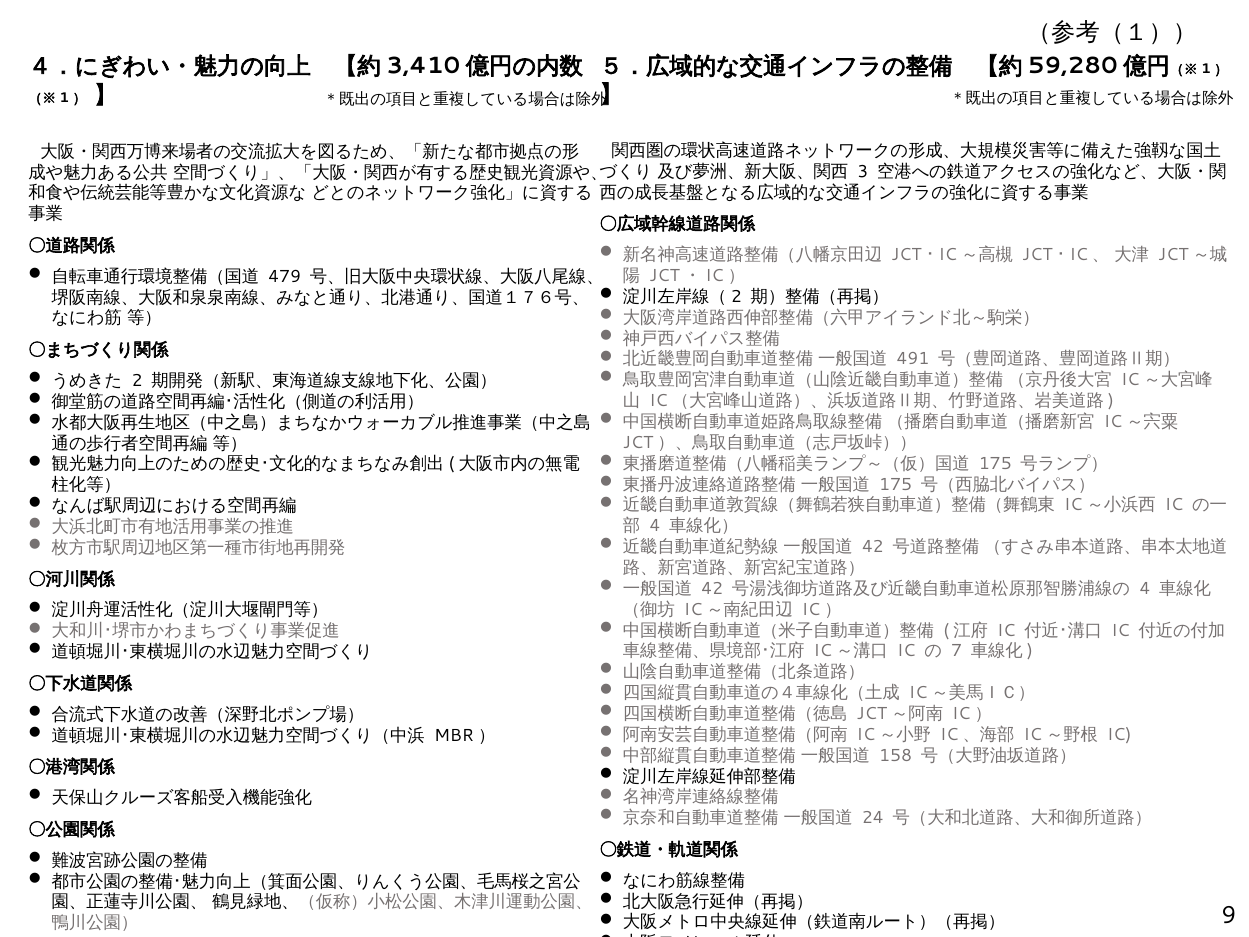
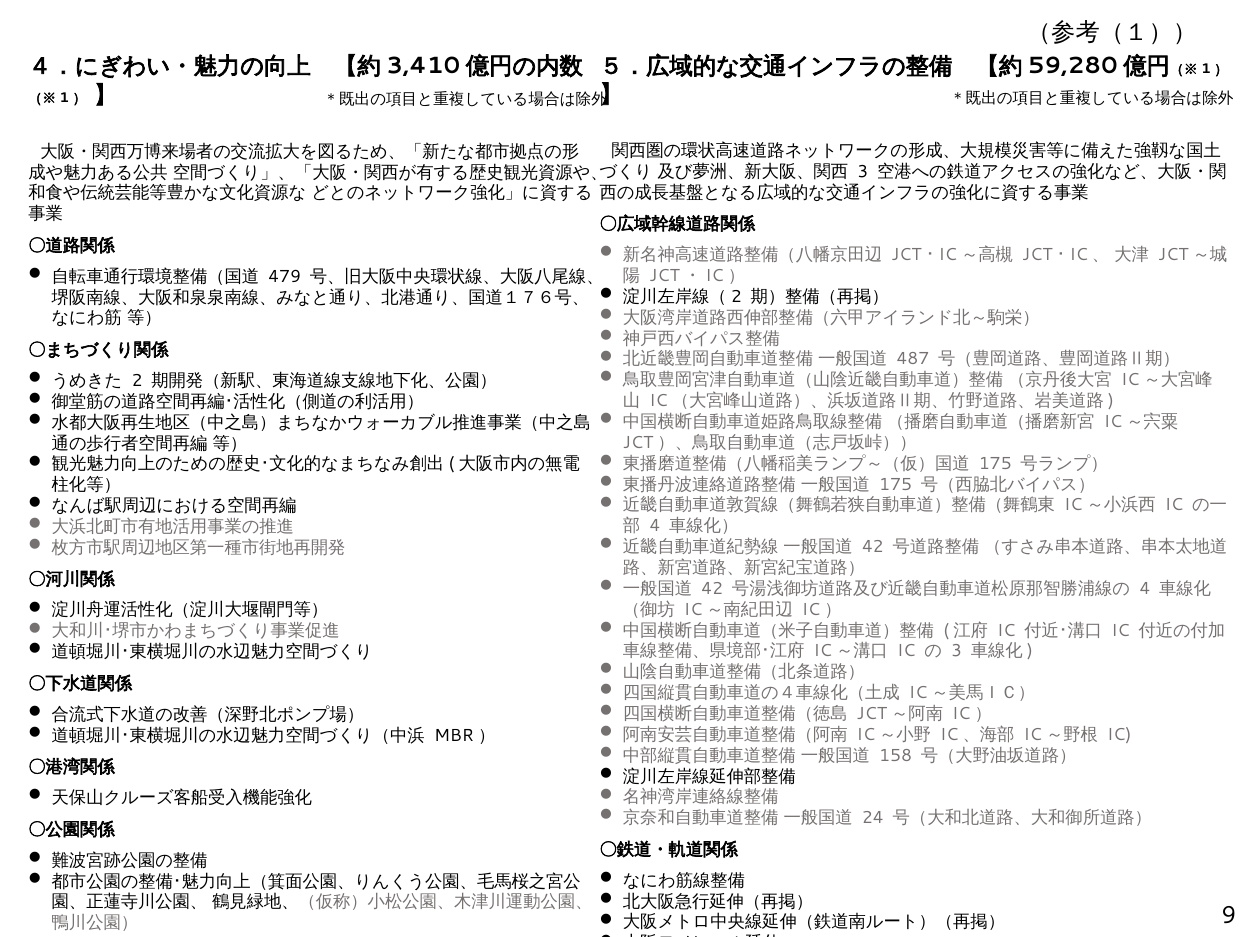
491: 491 -> 487 (913, 359)
7: 7 -> 3 (957, 651)
